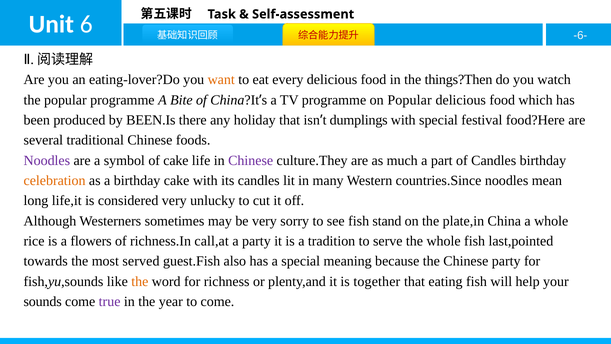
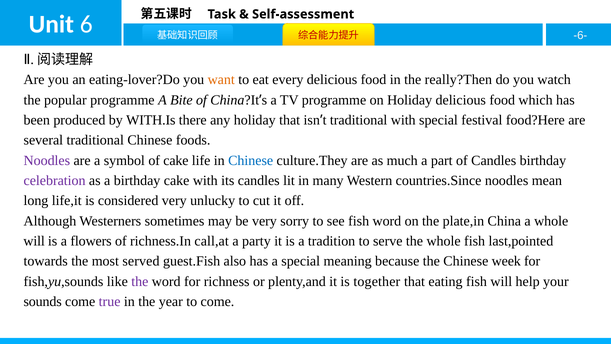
things?Then: things?Then -> really?Then (458, 80)
on Popular: Popular -> Holiday (410, 100)
BEEN.Is: BEEN.Is -> WITH.Is (151, 120)
dumplings: dumplings -> traditional (359, 120)
Chinese colour: purple -> blue (251, 160)
celebration colour: orange -> purple (55, 180)
fish stand: stand -> word (387, 221)
rice: rice -> will (34, 241)
Chinese party: party -> week (506, 261)
the colour: orange -> purple (140, 281)
